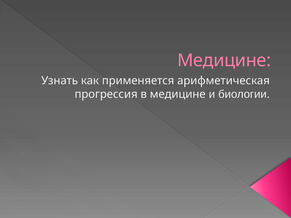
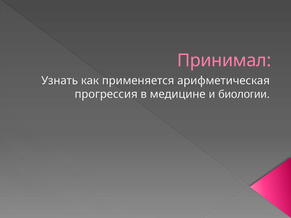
Медицине: Медицине -> Принимал (224, 61)
